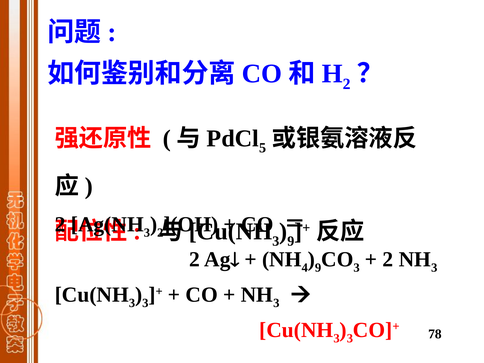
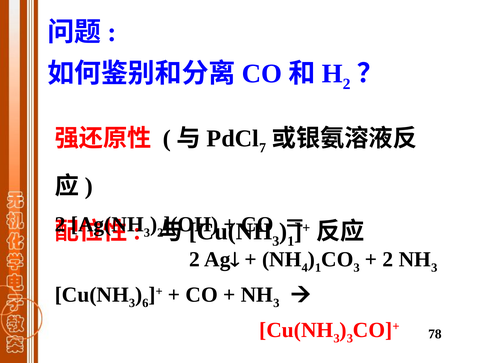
5: 5 -> 7 (263, 148)
9: 9 -> 1 (291, 241)
9: 9 -> 1 (318, 268)
3: 3 -> 6 (145, 303)
